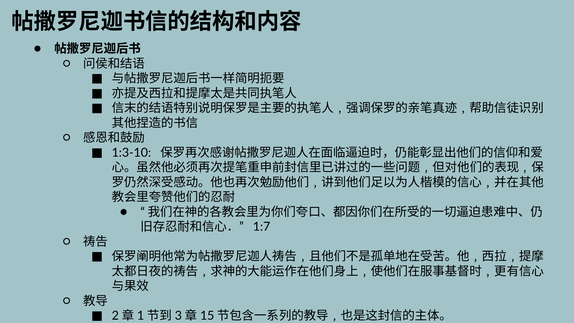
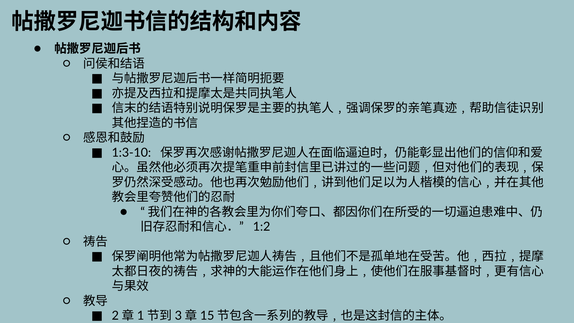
1:7: 1:7 -> 1:2 (262, 227)
